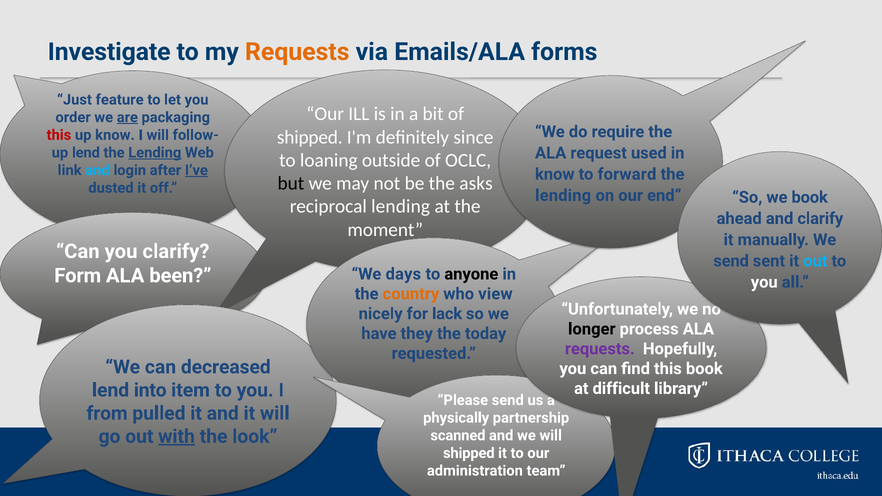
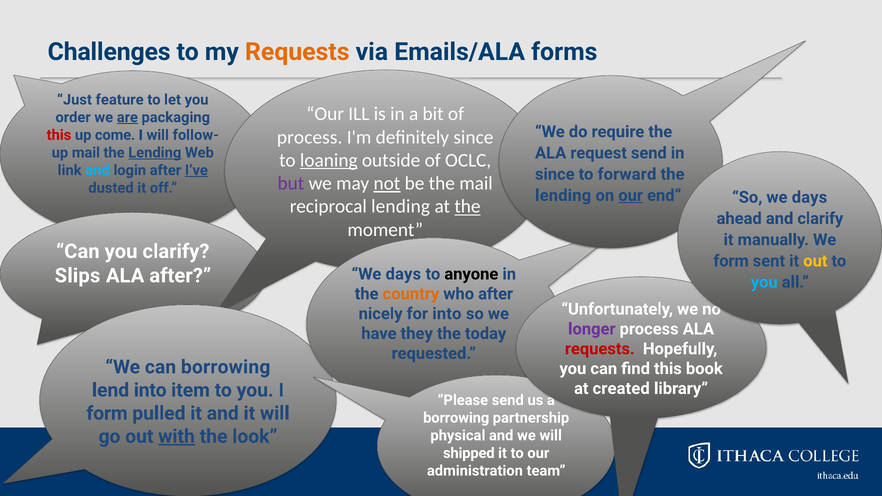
Investigate: Investigate -> Challenges (109, 52)
up know: know -> come (115, 135)
shipped: shipped -> process (310, 137)
request used: used -> send (649, 153)
up lend: lend -> mail (86, 153)
loaning underline: none -> present (329, 160)
know: know -> since (555, 174)
but colour: black -> purple (291, 184)
not underline: none -> present (387, 184)
the asks: asks -> mail (476, 184)
our underline: none -> present (631, 196)
So we book: book -> days (809, 197)
the underline: none -> present (468, 207)
send: send -> form (731, 261)
out colour: light blue -> yellow (815, 261)
Form: Form -> Slips (78, 276)
ALA been: been -> after (180, 276)
you colour: white -> light blue (764, 282)
who view: view -> after (496, 294)
for lack: lack -> into (447, 314)
longer colour: black -> purple (592, 329)
requests colour: purple -> red (600, 349)
can decreased: decreased -> borrowing (226, 367)
difficult: difficult -> created (621, 389)
from: from -> form (107, 414)
physically: physically -> borrowing (456, 418)
scanned: scanned -> physical (458, 436)
